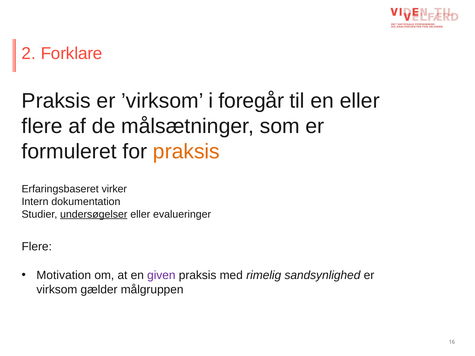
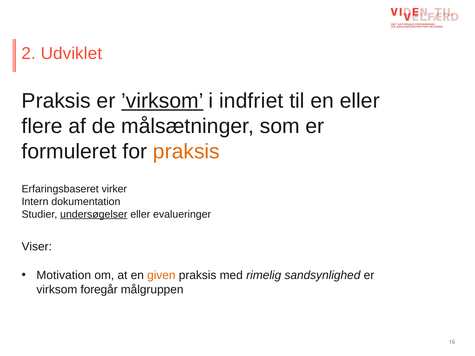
Forklare: Forklare -> Udviklet (71, 54)
’virksom underline: none -> present (162, 101)
foregår: foregår -> indfriet (251, 101)
Flere: Flere -> Viser (37, 247)
given colour: purple -> orange (161, 275)
gælder: gælder -> foregår (99, 290)
